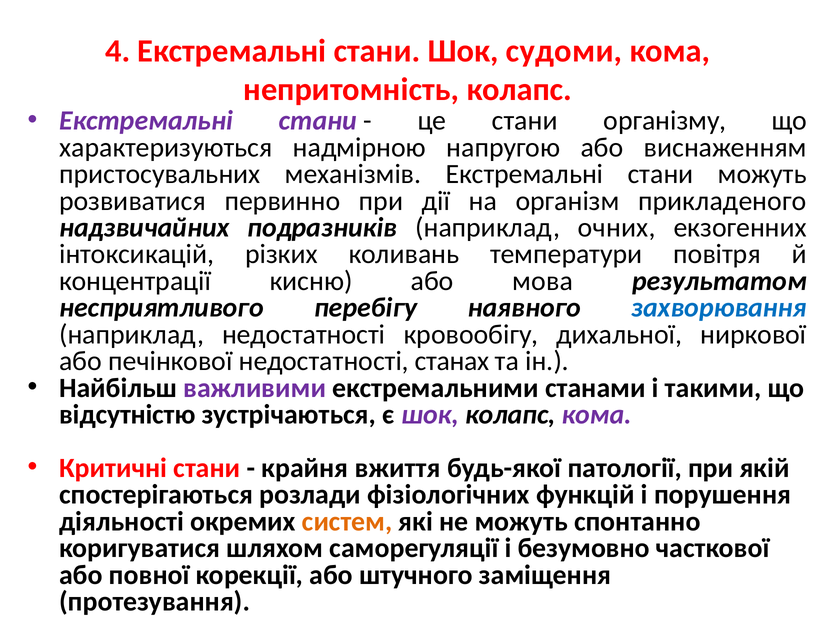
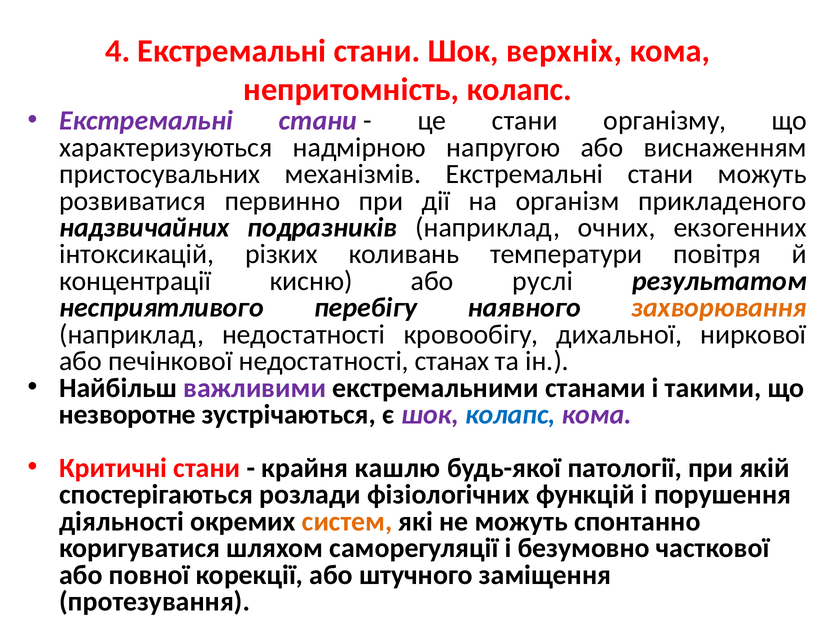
судоми: судоми -> верхніх (564, 51)
мова: мова -> руслі (543, 281)
захворювання colour: blue -> orange (719, 308)
відсутністю: відсутністю -> незворотне (127, 415)
колапс colour: black -> blue (510, 415)
вжиття: вжиття -> кашлю (398, 468)
